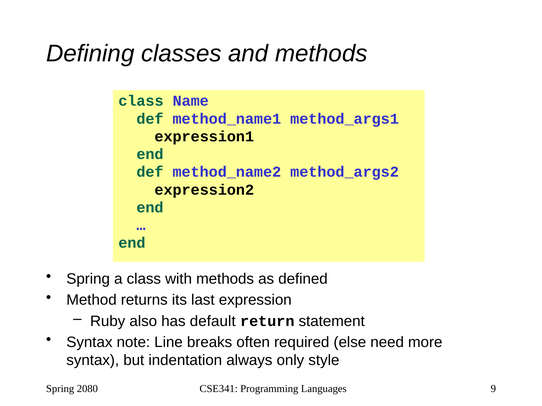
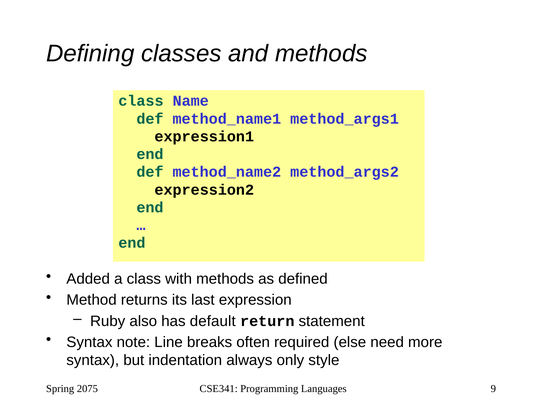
Spring: Spring -> Added (88, 279)
2080: 2080 -> 2075 (87, 389)
